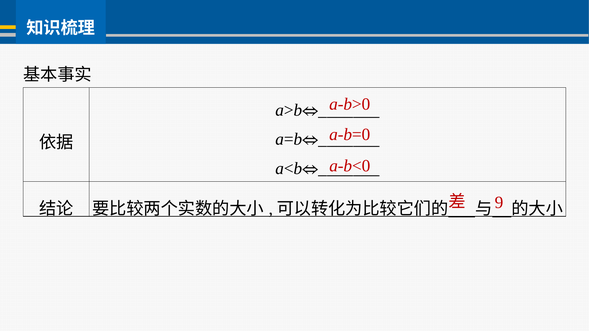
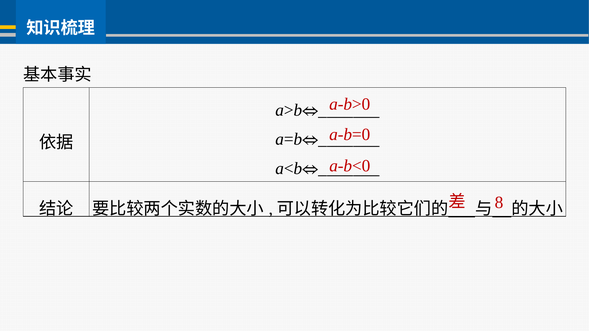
9: 9 -> 8 (499, 203)
